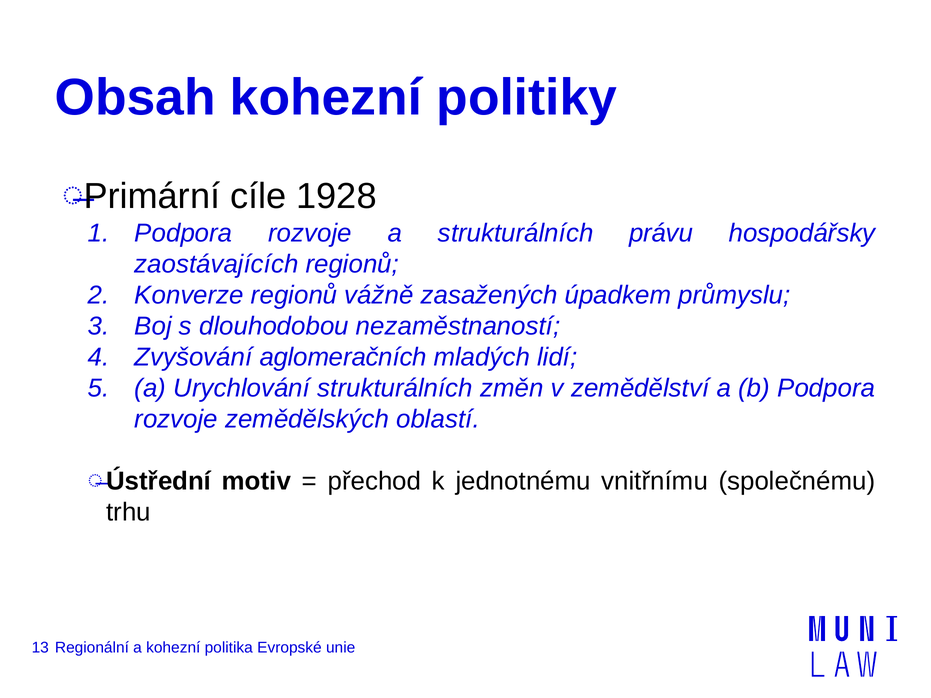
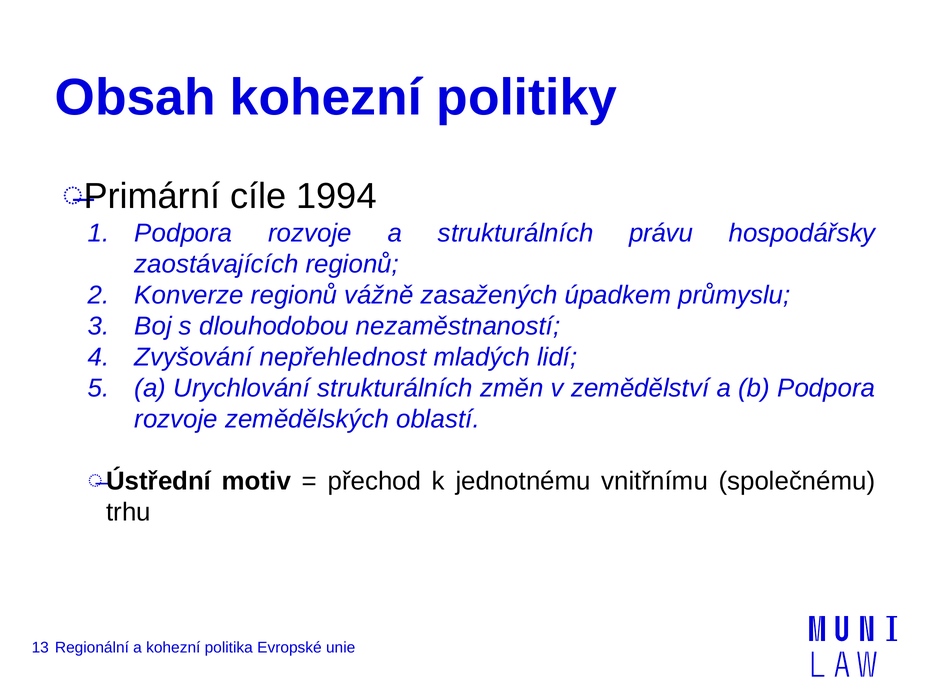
1928: 1928 -> 1994 (336, 197)
aglomeračních: aglomeračních -> nepřehlednost (343, 357)
